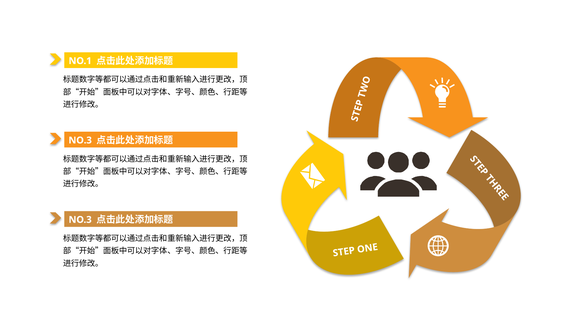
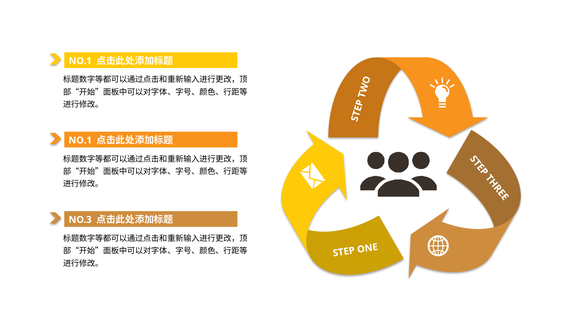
NO.3: NO.3 -> NO.1 (80, 141)
